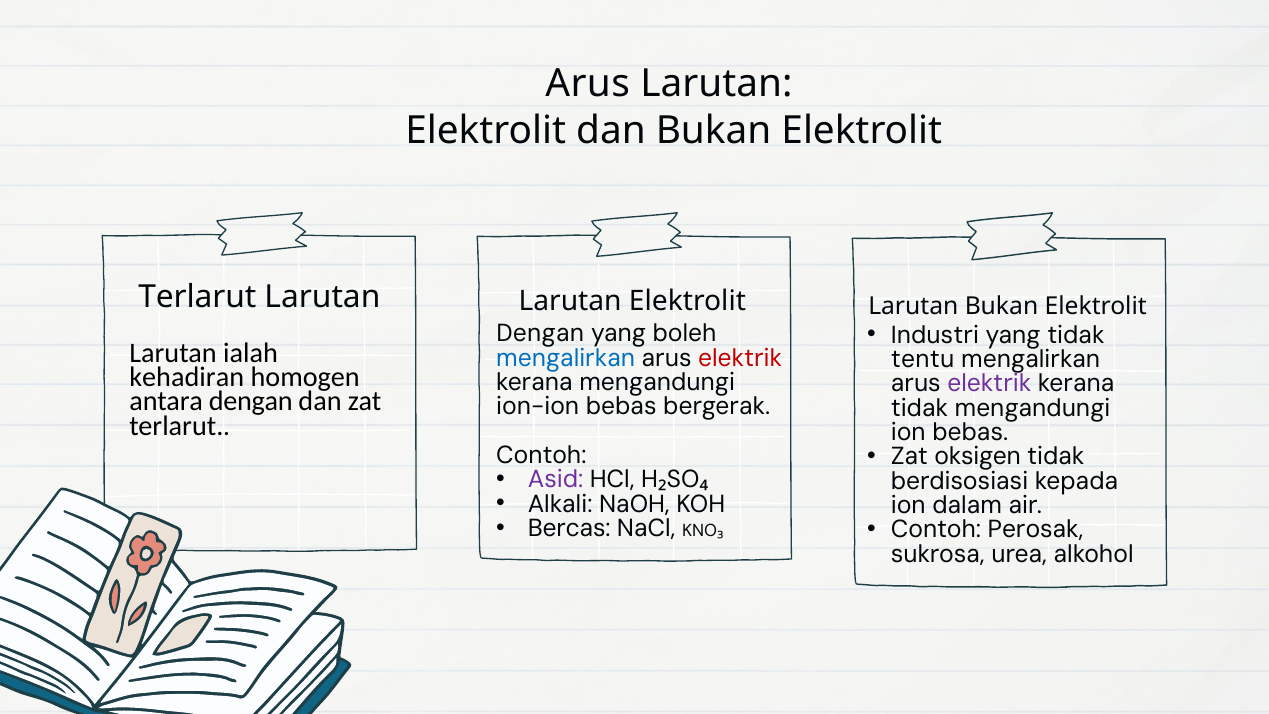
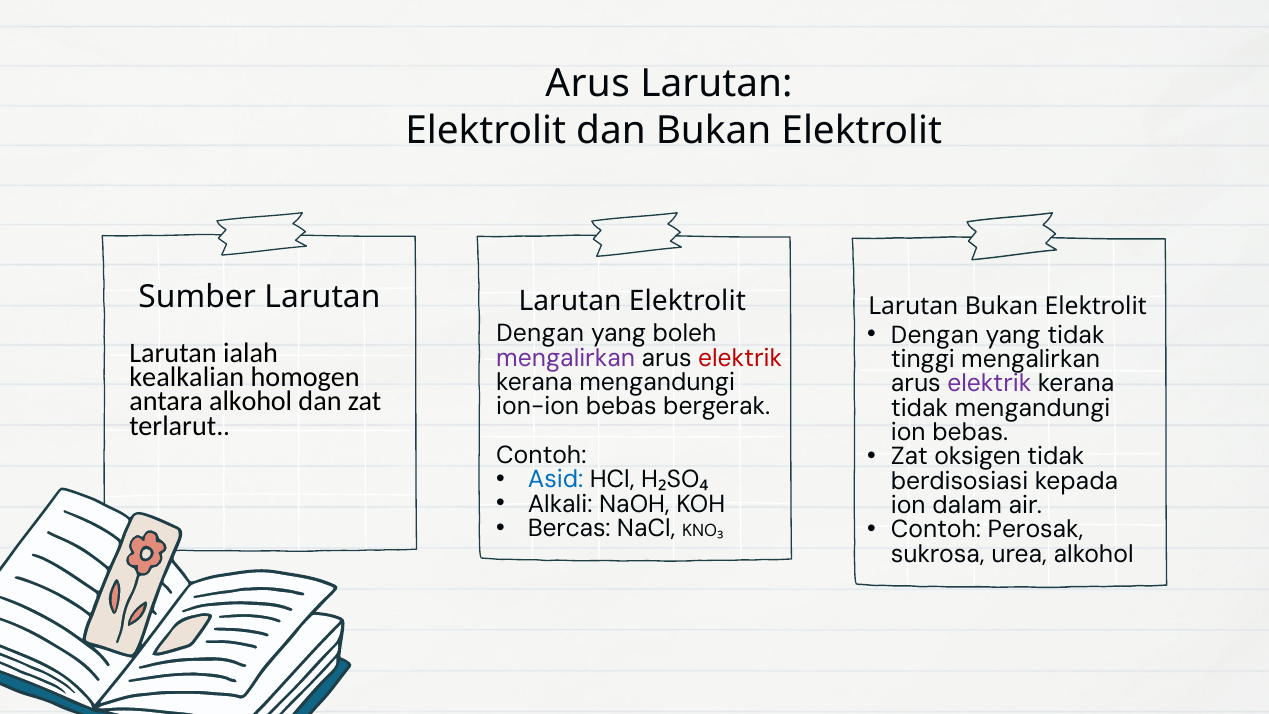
Terlarut: Terlarut -> Sumber (197, 297)
Industri: Industri -> Dengan (935, 335)
mengalirkan colour: blue -> purple (566, 358)
tentu: tentu -> tinggi (923, 359)
kehadiran: kehadiran -> kealkalian (187, 377)
antara dengan: dengan -> alkohol (251, 402)
Asid colour: purple -> blue (556, 480)
